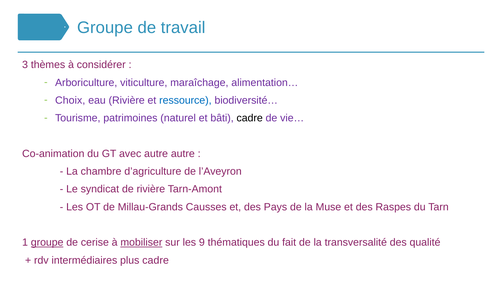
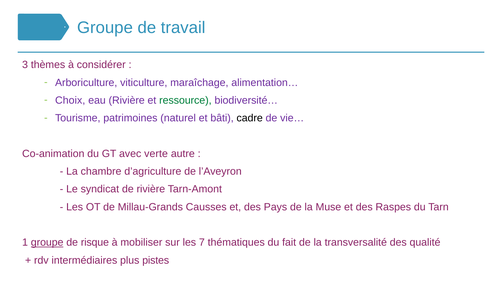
ressource colour: blue -> green (185, 101)
avec autre: autre -> verte (156, 154)
cerise: cerise -> risque (95, 243)
mobiliser underline: present -> none (141, 243)
9: 9 -> 7 (202, 243)
plus cadre: cadre -> pistes (156, 261)
